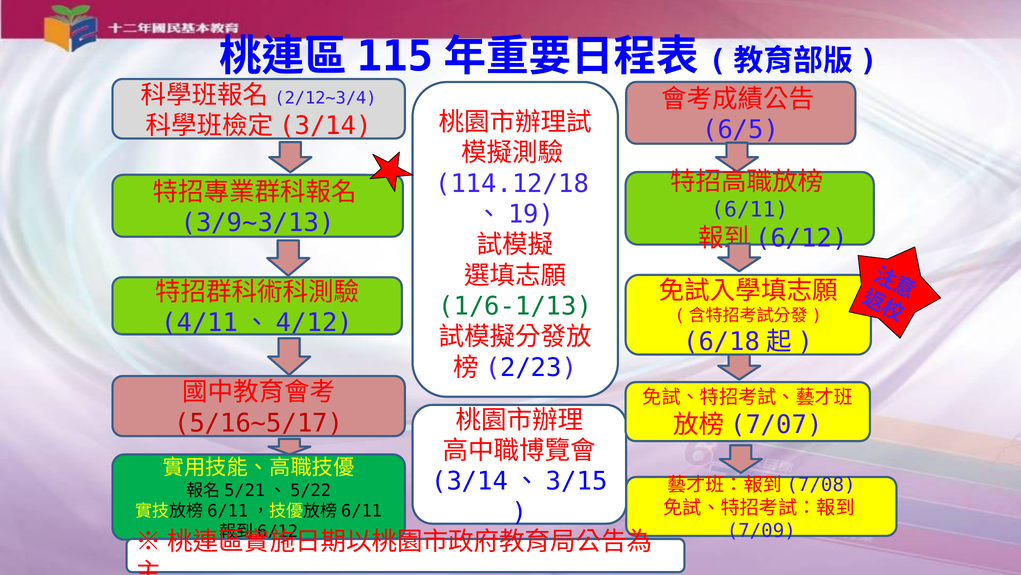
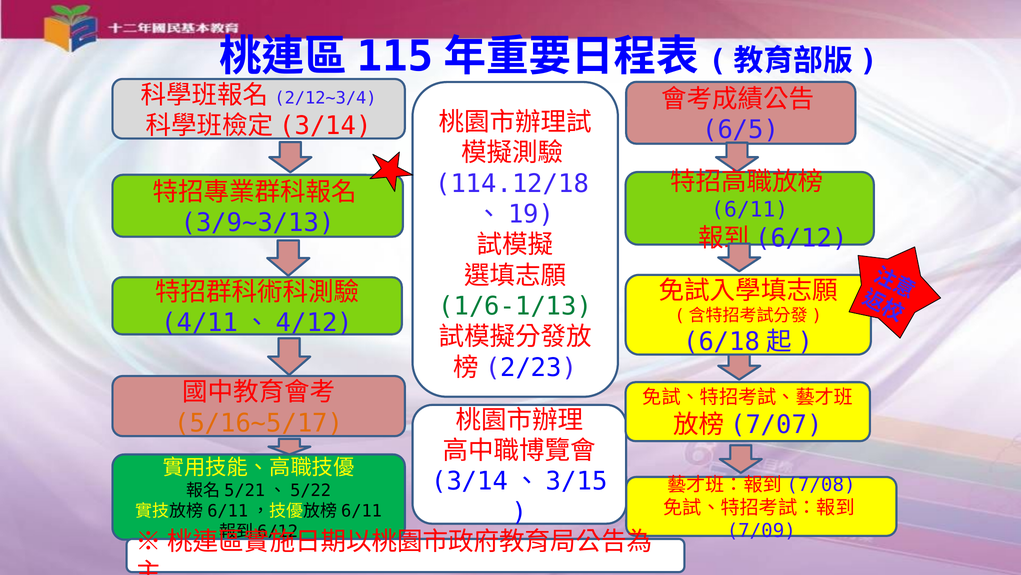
5/16~5/17 colour: red -> orange (259, 423)
